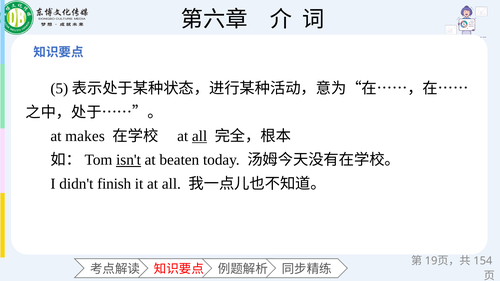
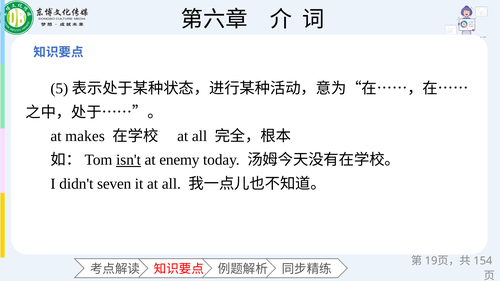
all underline: present -> none (200, 136)
beaten: beaten -> enemy (179, 160)
finish: finish -> seven (114, 184)
